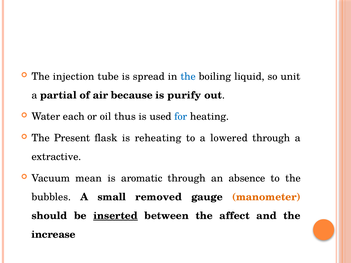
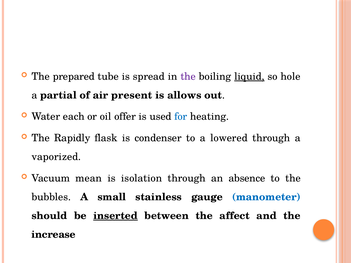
injection: injection -> prepared (74, 77)
the colour: blue -> purple (188, 77)
liquid underline: none -> present (249, 77)
unit: unit -> hole (291, 77)
because: because -> present (132, 95)
purify: purify -> allows (184, 95)
thus: thus -> offer (125, 117)
Present: Present -> Rapidly (72, 138)
reheating: reheating -> condenser (158, 138)
extractive: extractive -> vaporized (56, 157)
aromatic: aromatic -> isolation (142, 178)
removed: removed -> stainless (159, 197)
manometer colour: orange -> blue (266, 197)
